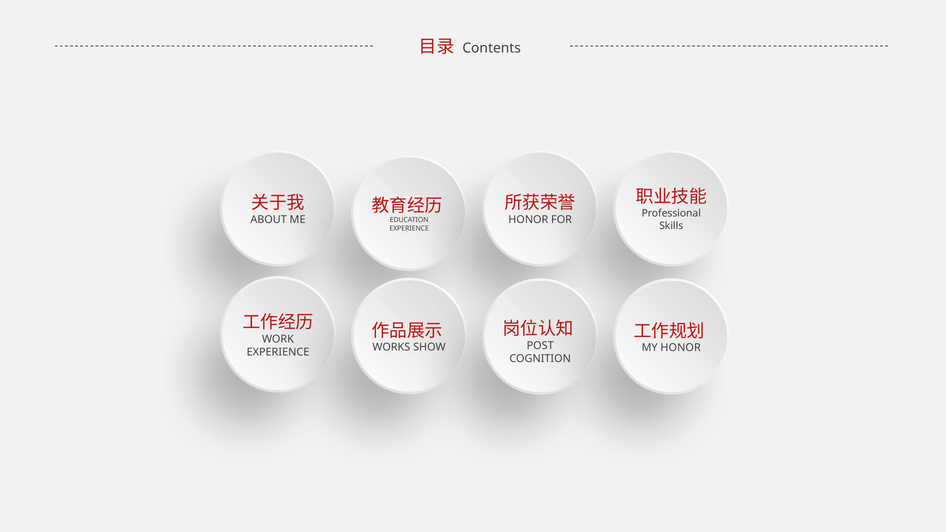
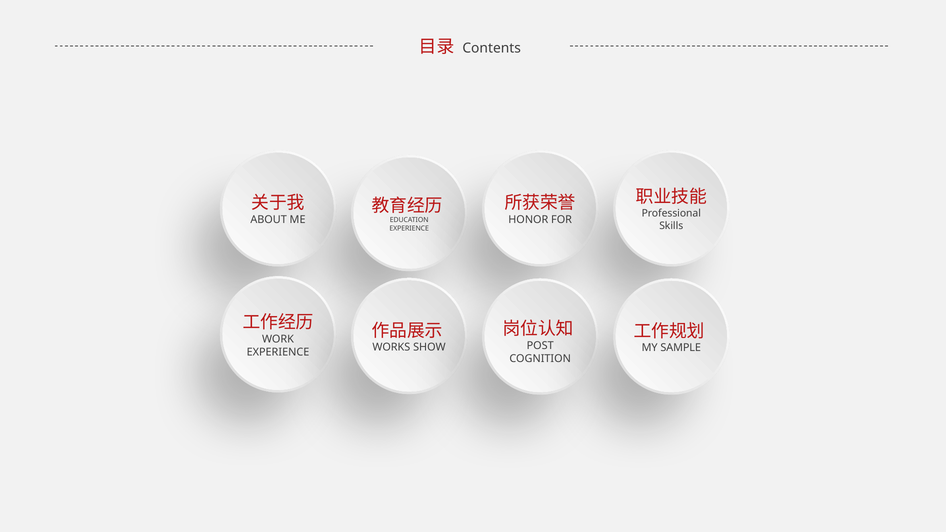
HONOR: HONOR -> SAMPLE (681, 348)
